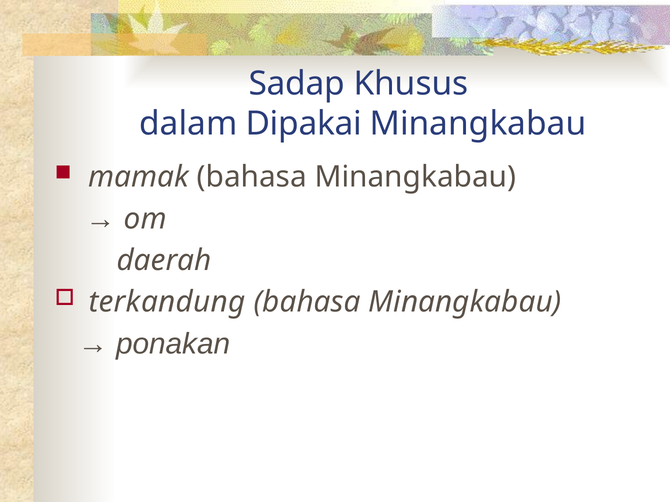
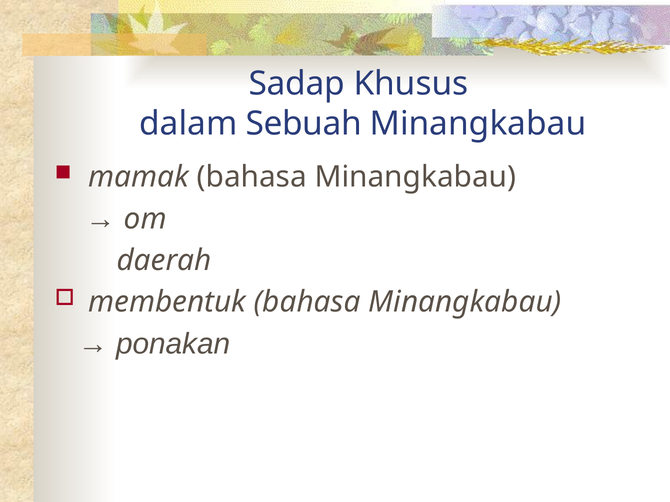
Dipakai: Dipakai -> Sebuah (304, 124)
terkandung: terkandung -> membentuk (167, 302)
